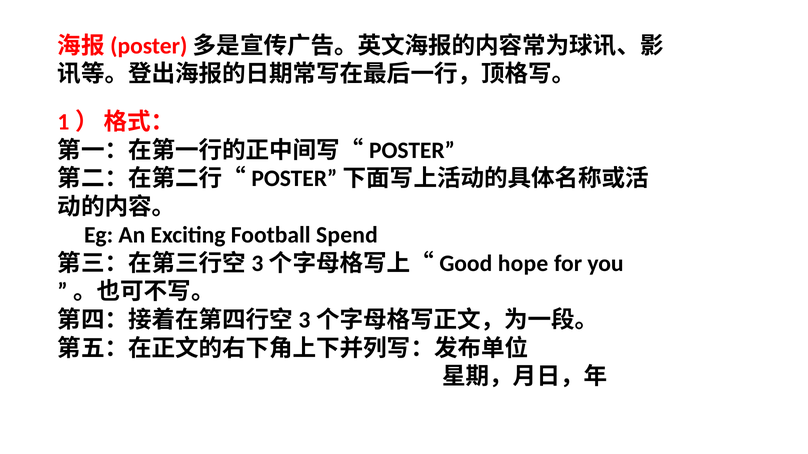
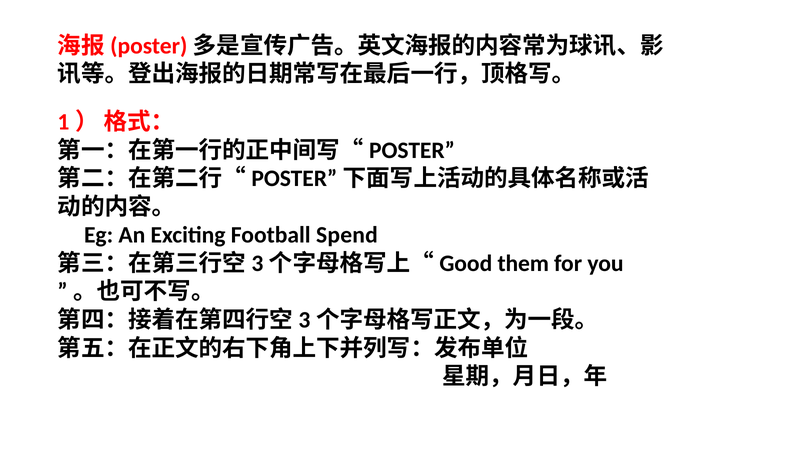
hope: hope -> them (523, 264)
